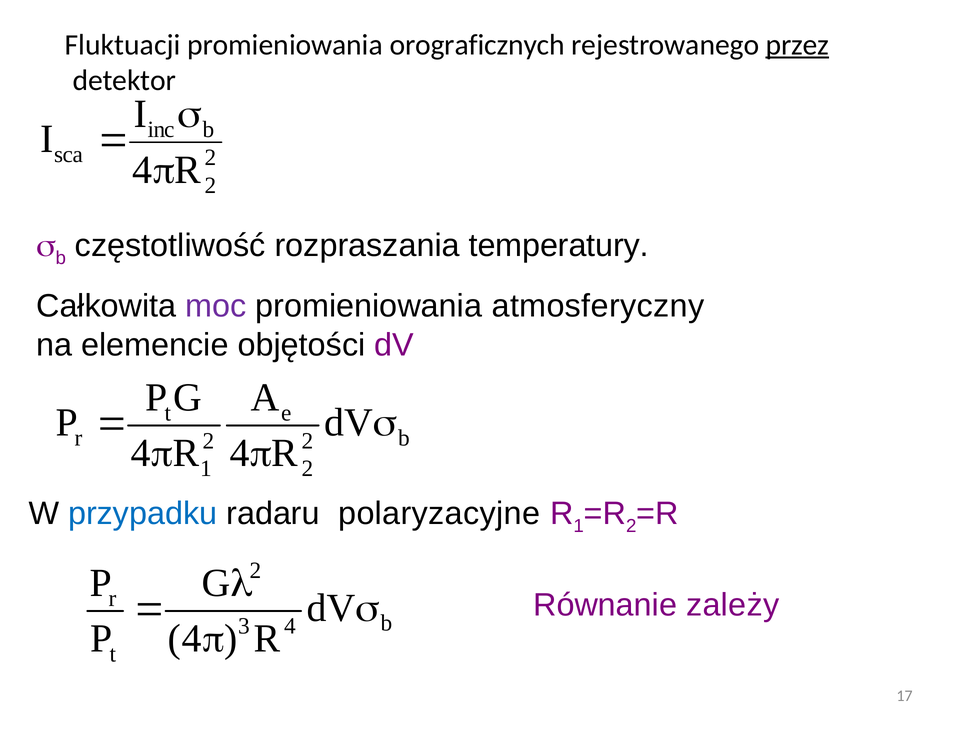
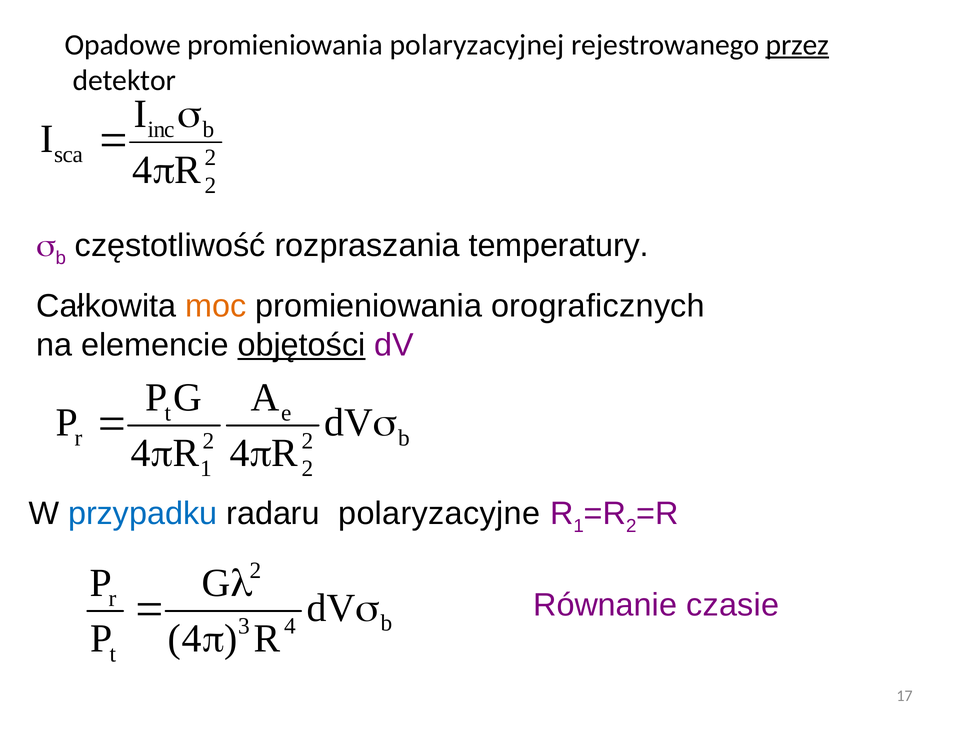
Fluktuacji: Fluktuacji -> Opadowe (123, 45)
orograficznych: orograficznych -> polaryzacyjnej (477, 45)
moc colour: purple -> orange (216, 306)
atmosferyczny: atmosferyczny -> orograficznych (598, 306)
objętości underline: none -> present (302, 344)
zależy: zależy -> czasie (733, 605)
